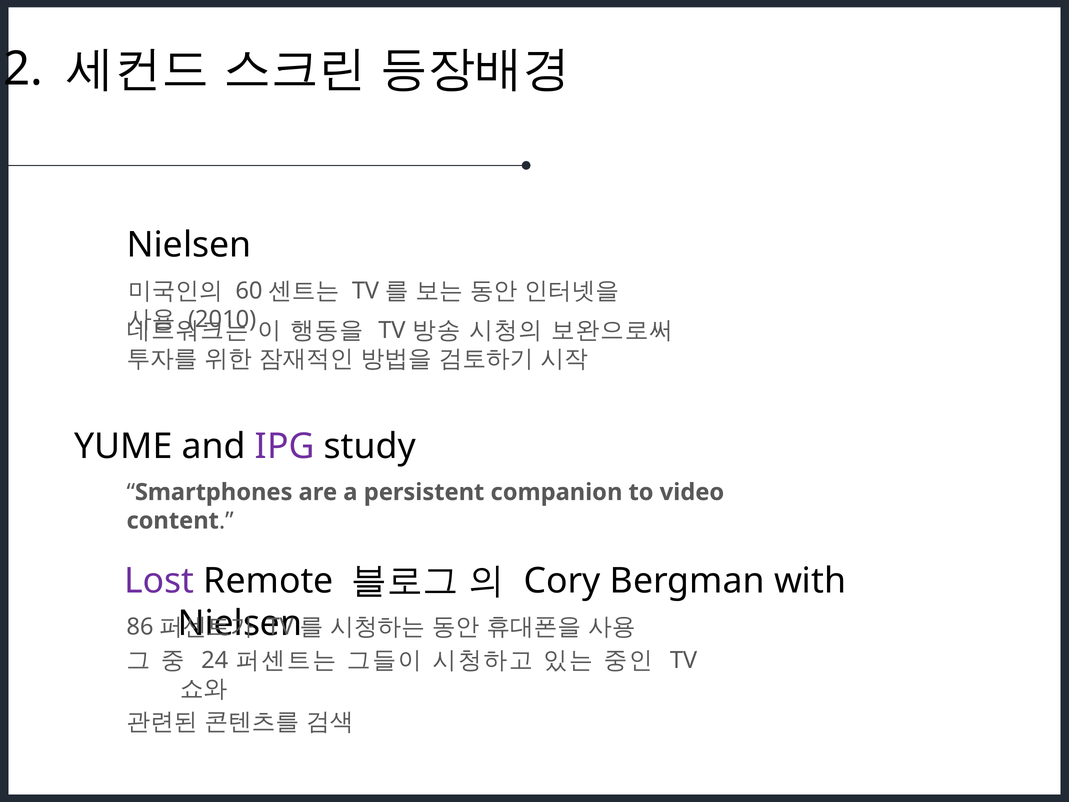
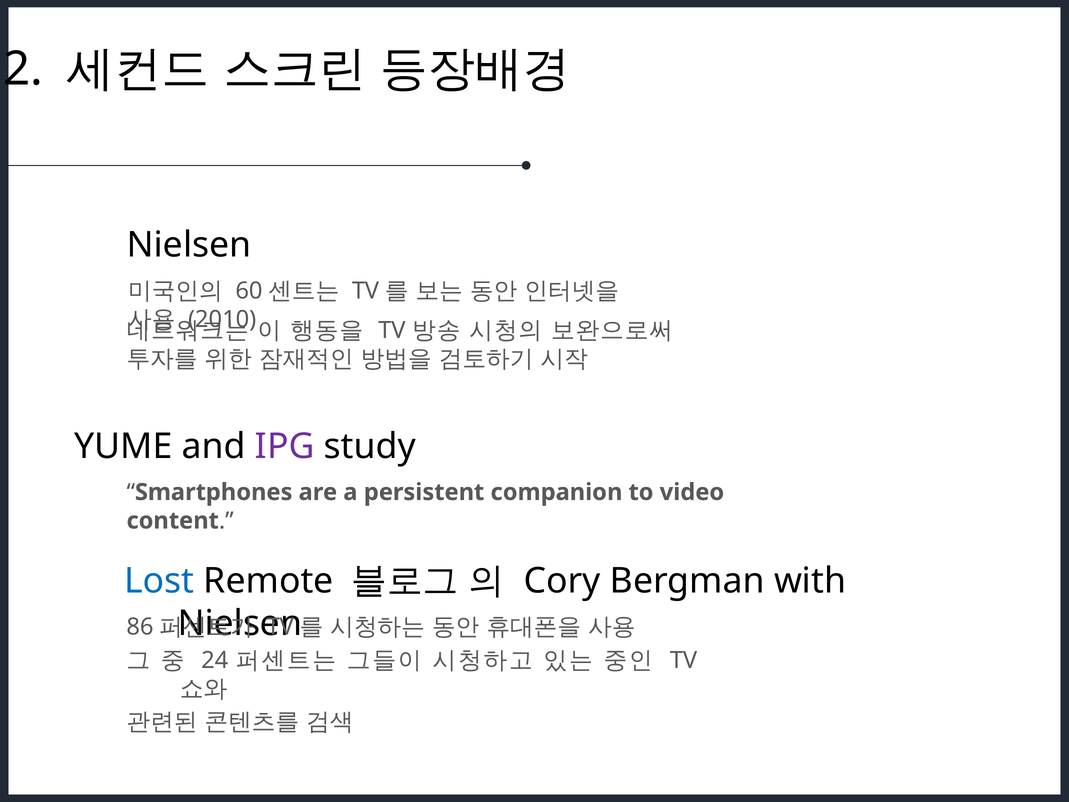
Lost colour: purple -> blue (159, 581)
